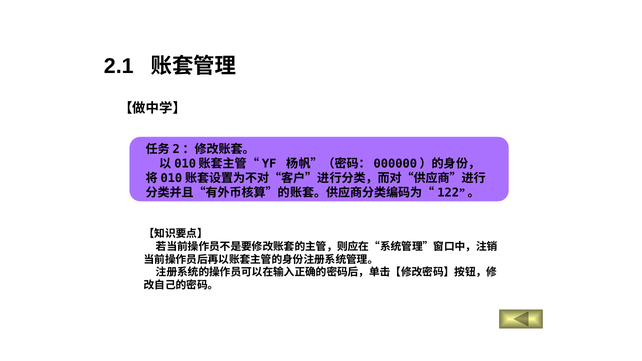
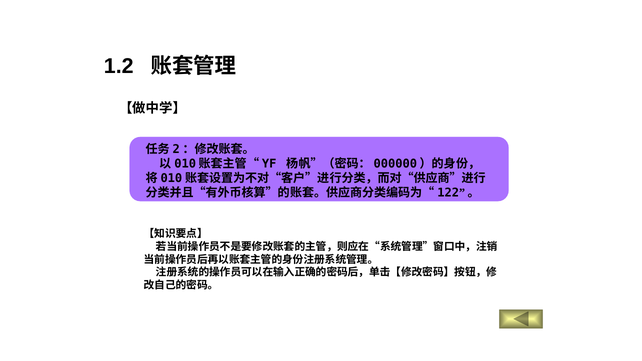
2.1: 2.1 -> 1.2 (119, 66)
